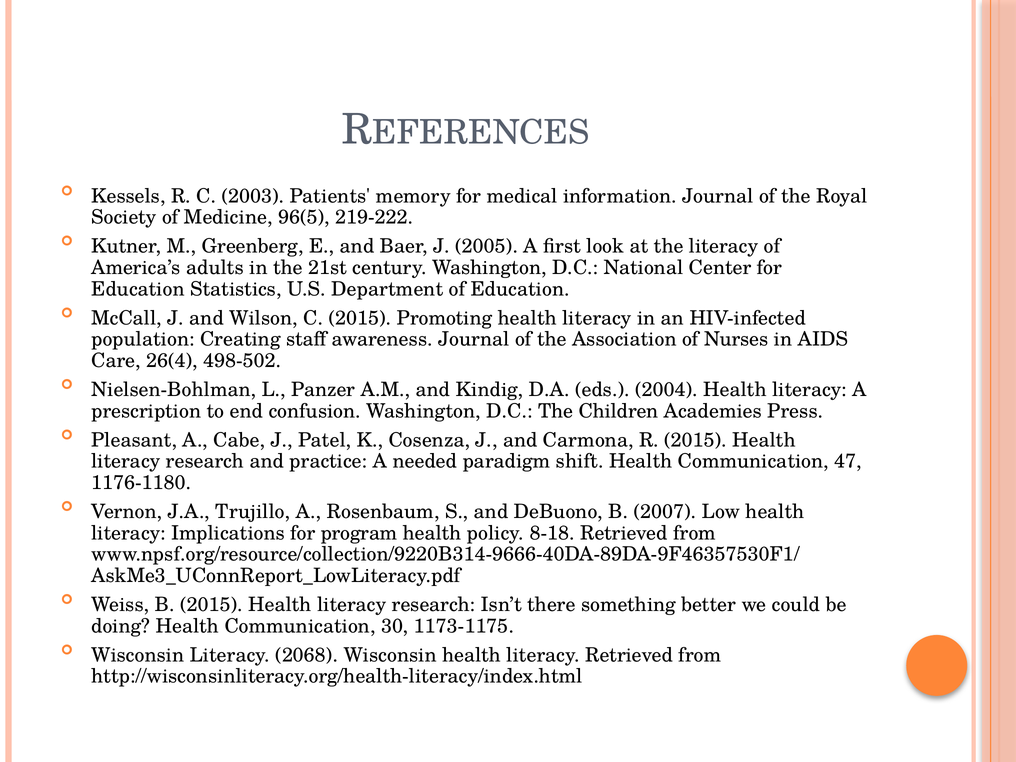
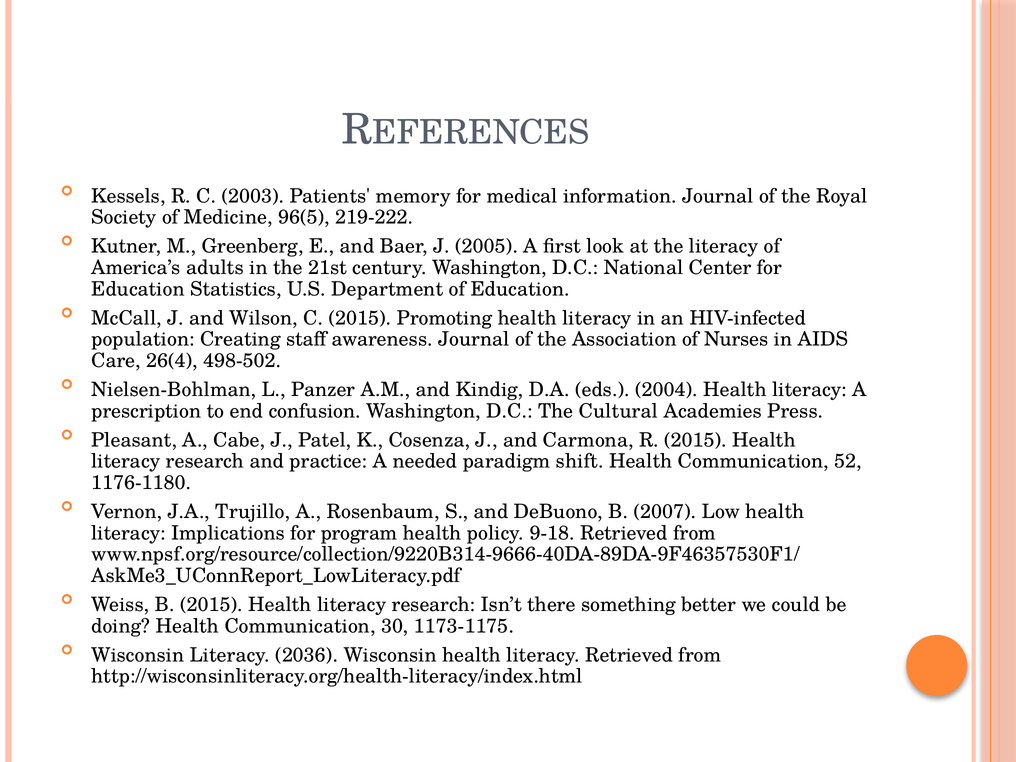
Children: Children -> Cultural (618, 411)
47: 47 -> 52 (848, 461)
8-18: 8-18 -> 9-18 (552, 533)
2068: 2068 -> 2036 (307, 655)
